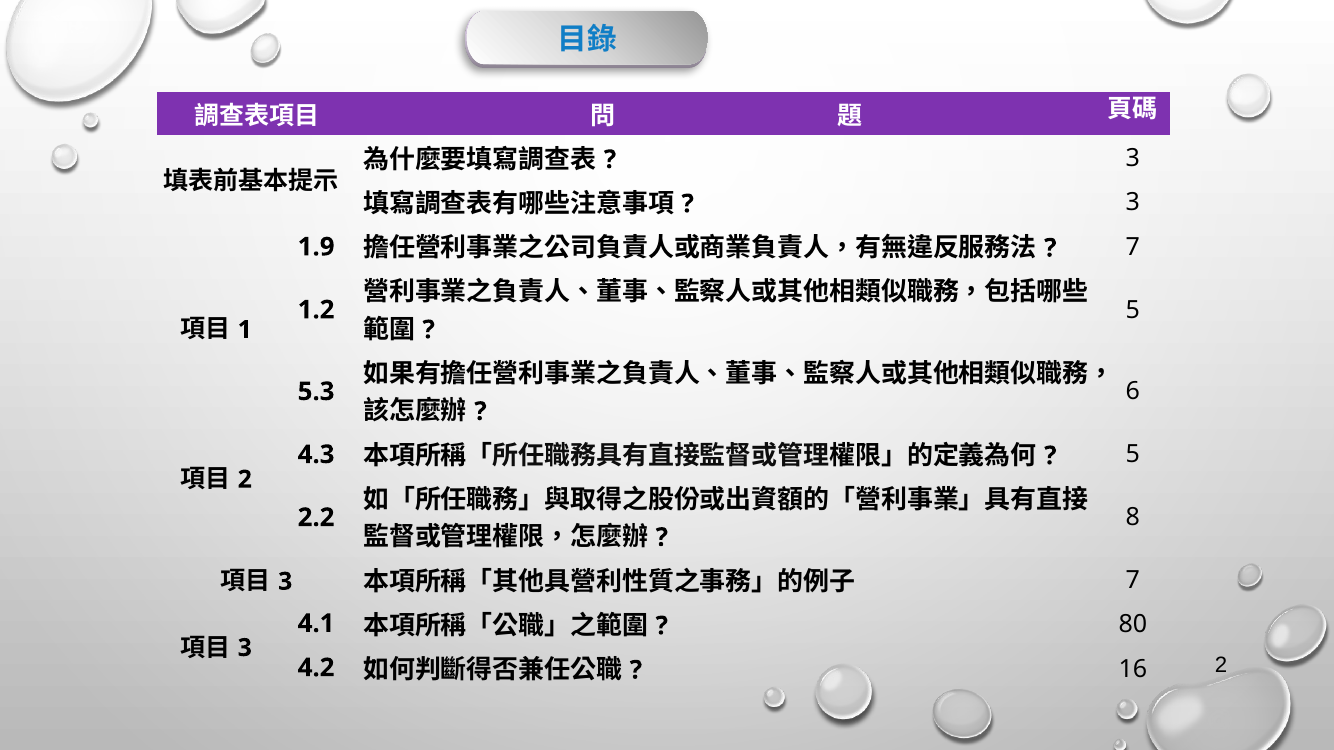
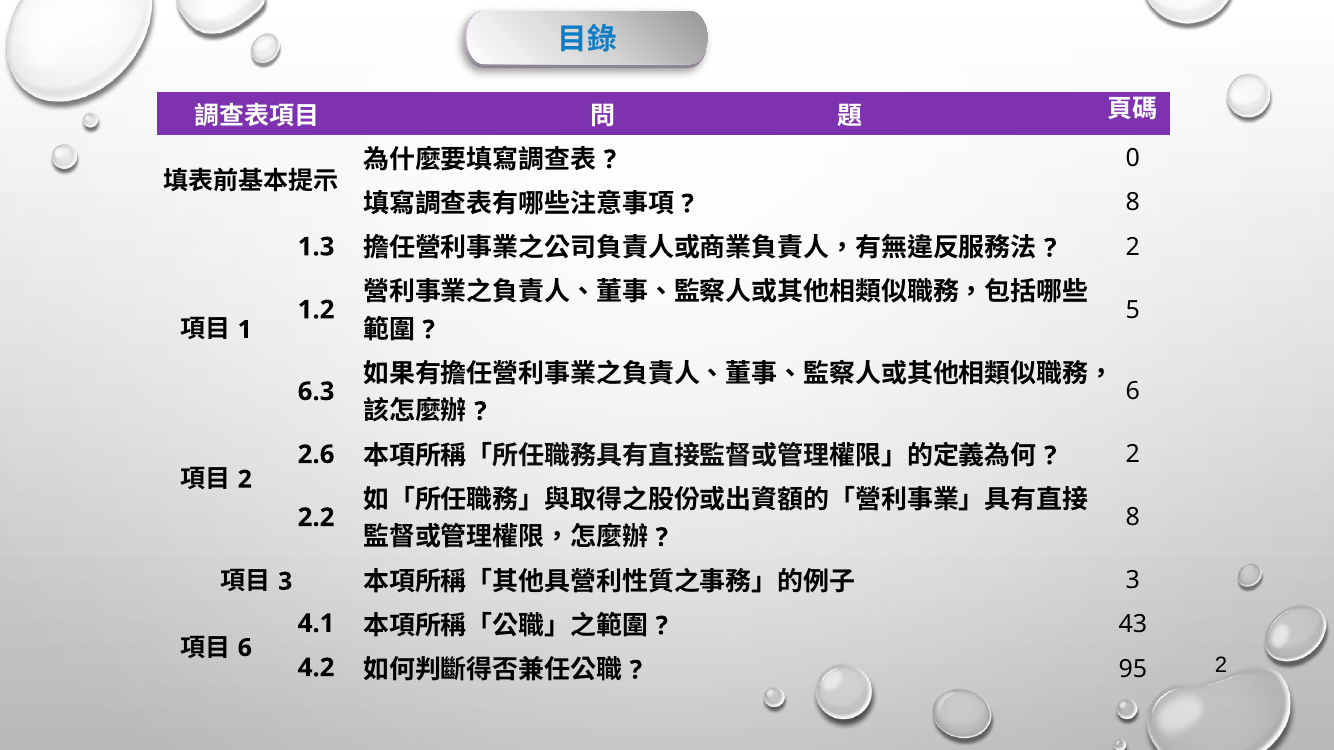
3: 3 -> 0 (1133, 158)
3: 3 -> 8 (1133, 203)
1.9: 1.9 -> 1.3 (316, 247)
7: 7 -> 2 (1133, 247)
5.3: 5.3 -> 6.3 (316, 392)
4.3: 4.3 -> 2.6 (316, 455)
5: 5 -> 2 (1133, 455)
7: 7 -> 3 (1133, 581)
80: 80 -> 43 (1133, 625)
3: 3 -> 6 (245, 648)
16: 16 -> 95 (1133, 669)
